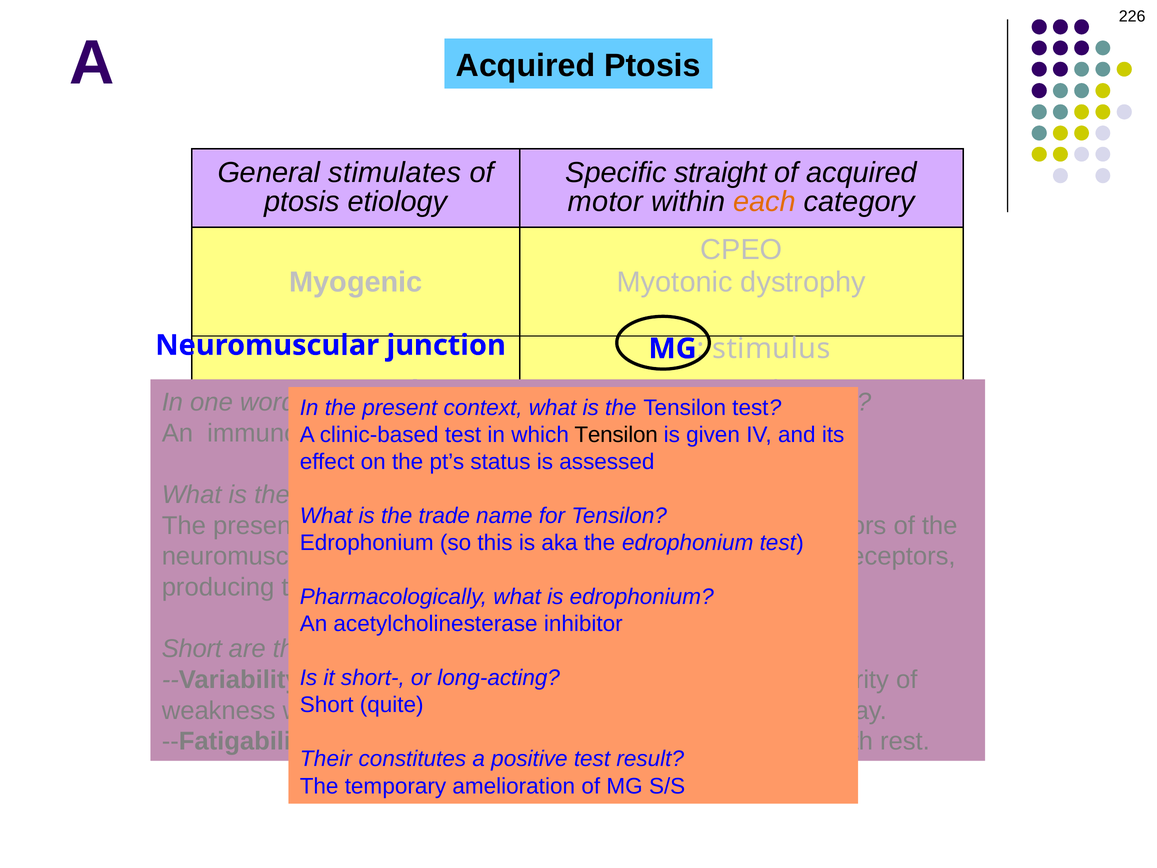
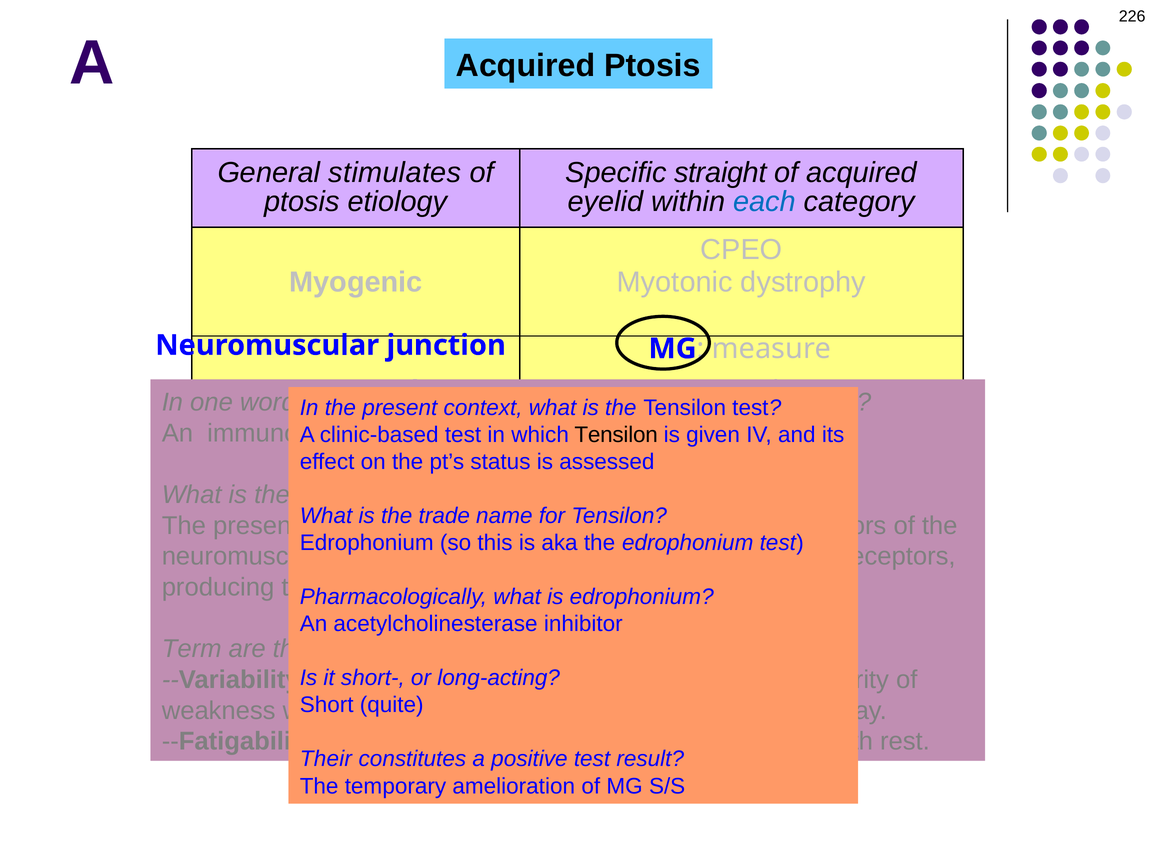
motor: motor -> eyelid (606, 202)
each colour: orange -> blue (765, 202)
stimulus: stimulus -> measure (772, 349)
Short: Short -> Term (192, 649)
